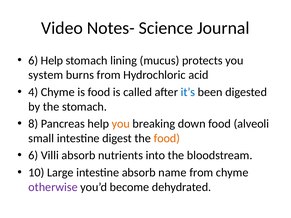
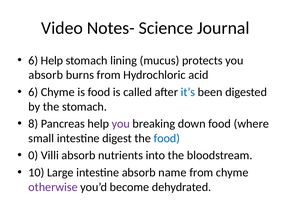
system: system -> absorb (46, 75)
4: 4 -> 6 (33, 92)
you colour: orange -> purple (121, 124)
alveoli: alveoli -> where (251, 124)
food colour: orange -> blue (167, 138)
6: 6 -> 0 (33, 156)
